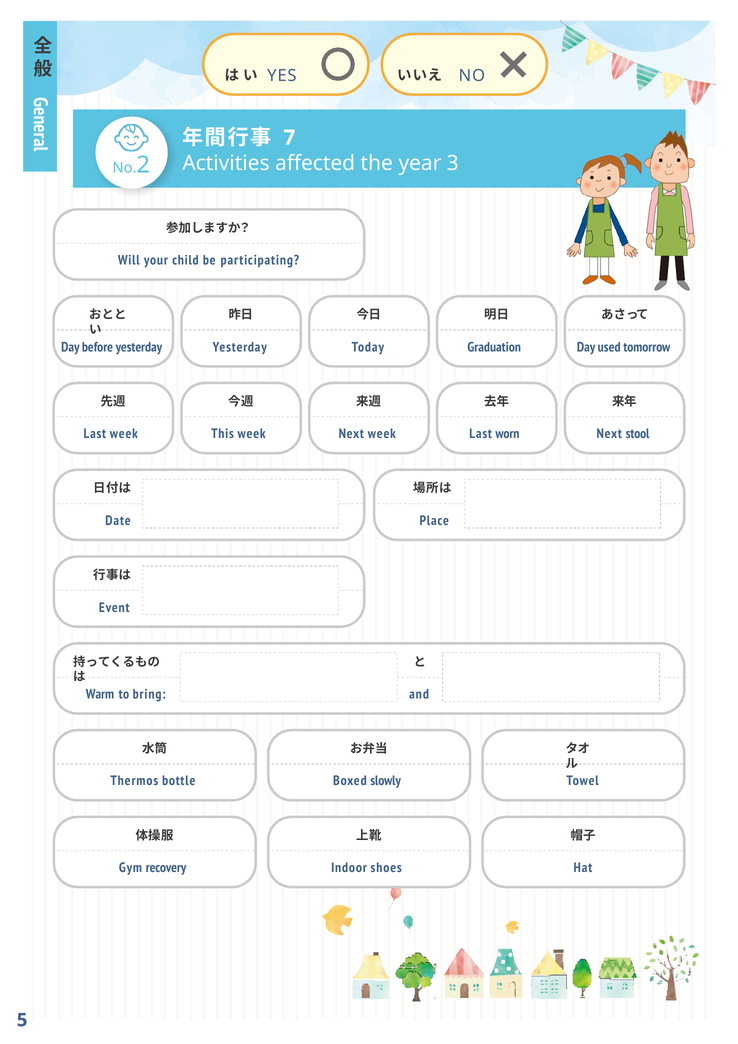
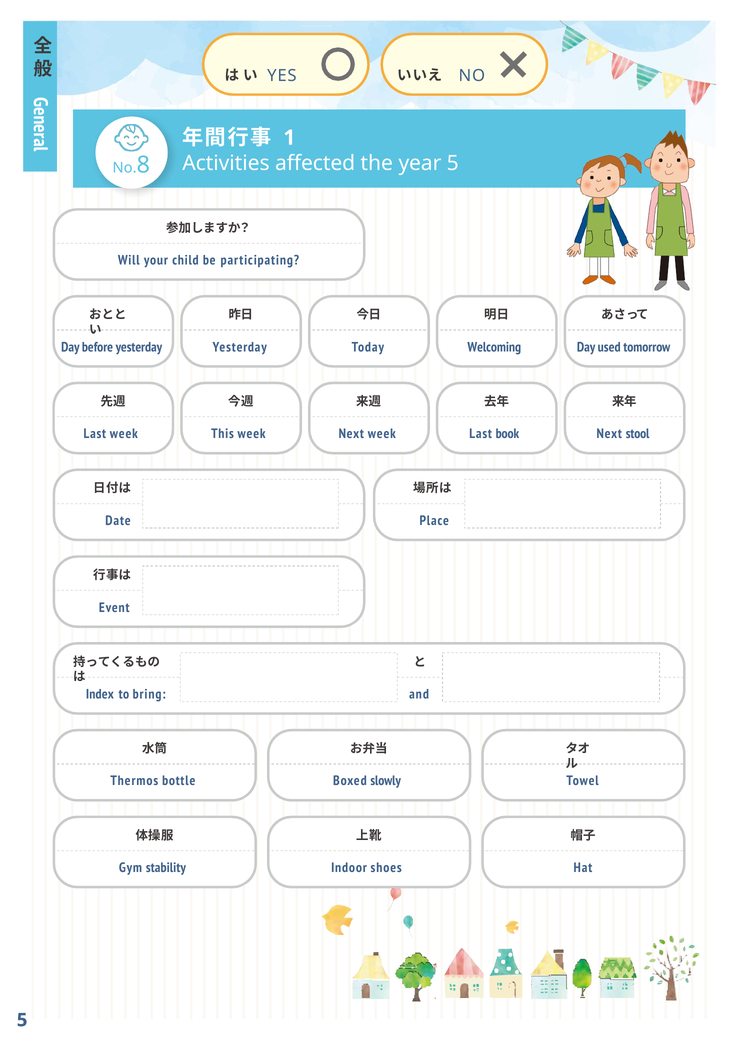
7: 7 -> 1 (289, 138)
year 3: 3 -> 5 (453, 163)
2: 2 -> 8 (143, 165)
Graduation: Graduation -> Welcoming (494, 347)
worn: worn -> book (507, 434)
Warm: Warm -> Index (100, 695)
recovery: recovery -> stability (166, 868)
